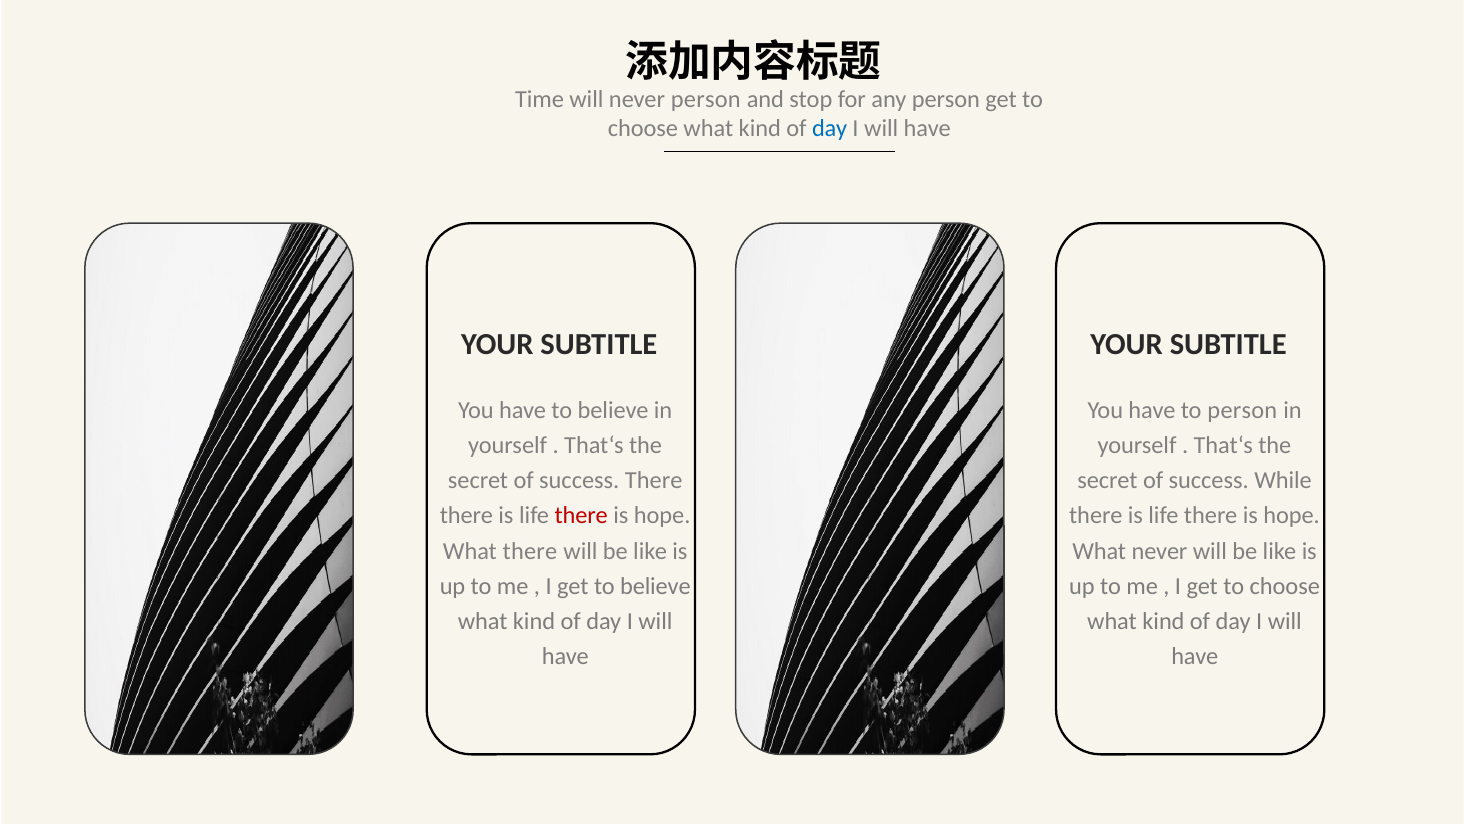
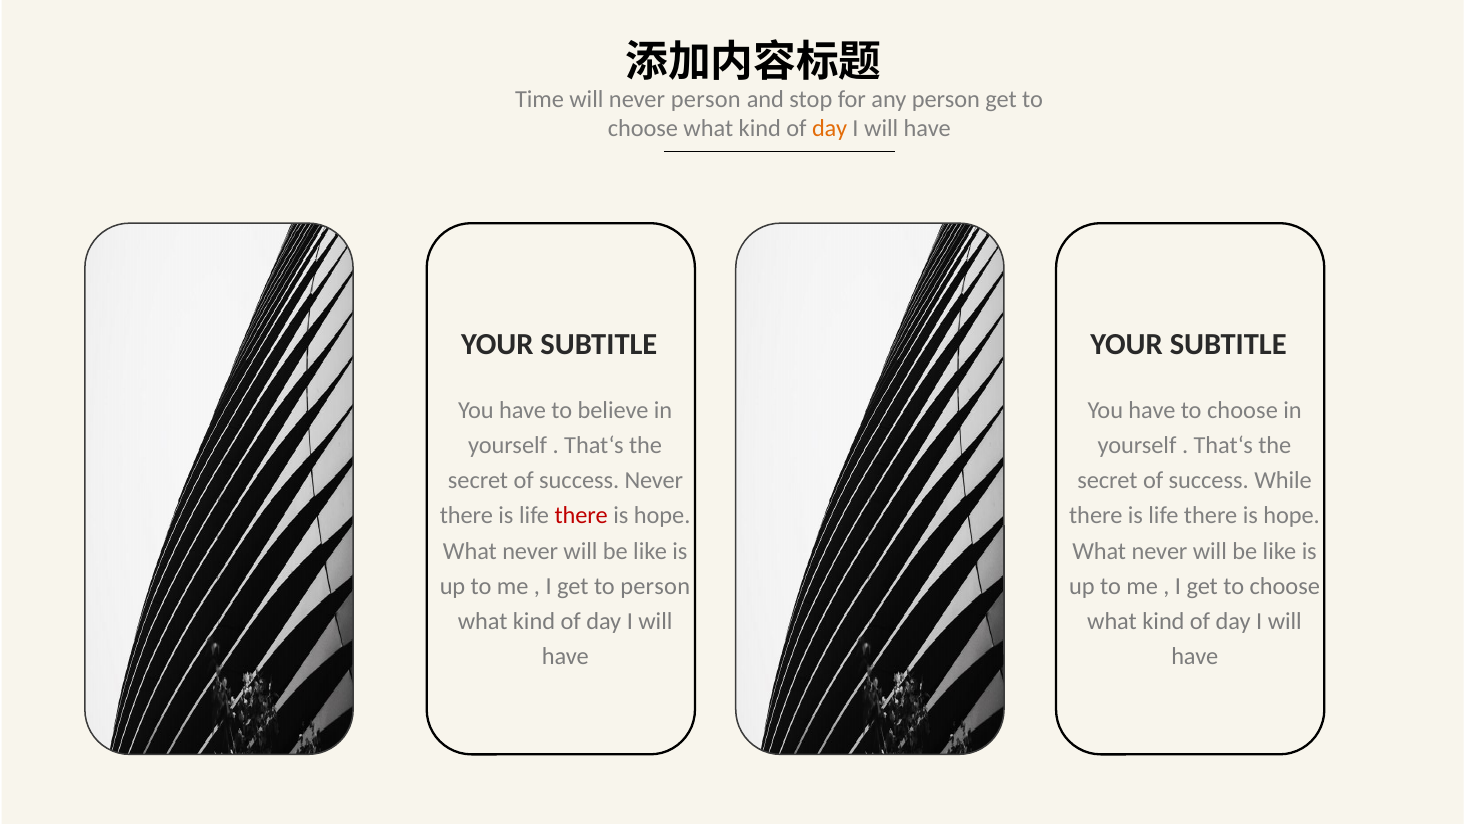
day colour: blue -> orange (830, 129)
have to person: person -> choose (1242, 410)
success There: There -> Never (654, 480)
there: there -> never (530, 551)
get to believe: believe -> person (655, 586)
